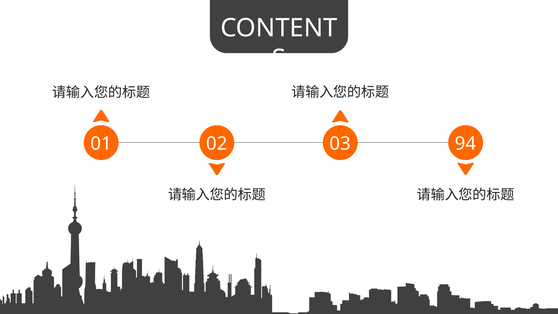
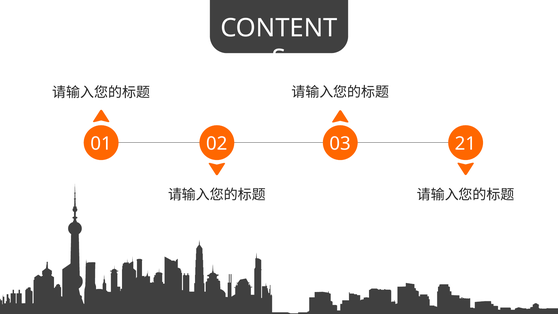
94: 94 -> 21 (466, 144)
